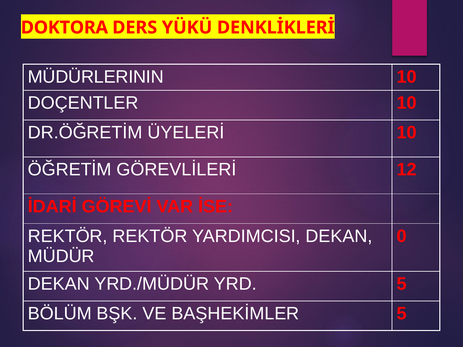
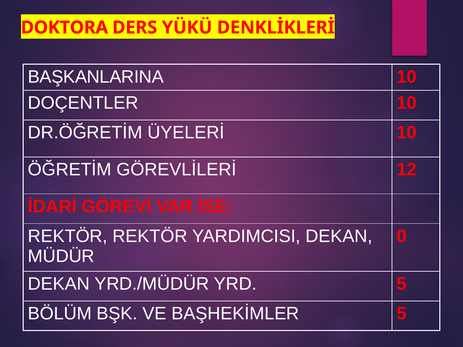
MÜDÜRLERININ: MÜDÜRLERININ -> BAŞKANLARINA (96, 77)
